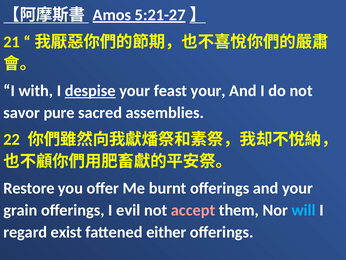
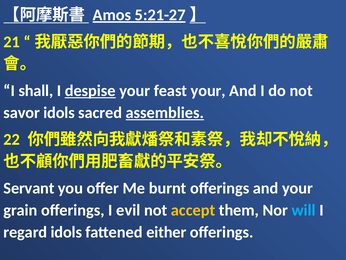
with: with -> shall (36, 90)
savor pure: pure -> idols (59, 112)
assemblies underline: none -> present (165, 112)
Restore: Restore -> Servant (29, 188)
accept colour: pink -> yellow (193, 210)
regard exist: exist -> idols (66, 232)
